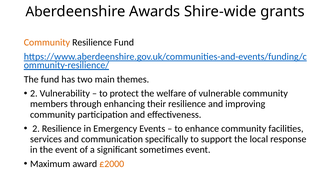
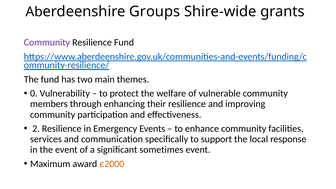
Awards: Awards -> Groups (155, 11)
Community colour: orange -> purple (47, 42)
2: 2 -> 0 (34, 93)
